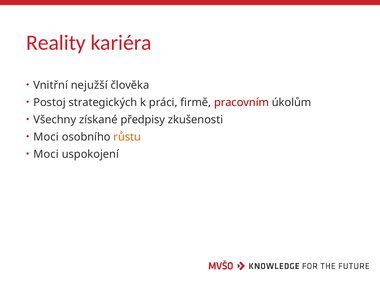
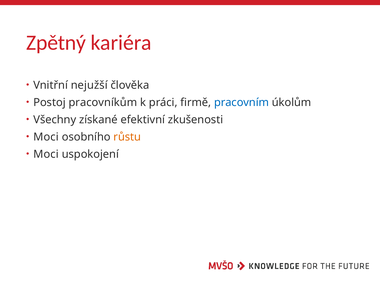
Reality: Reality -> Zpětný (56, 43)
strategických: strategických -> pracovníkům (103, 102)
pracovním colour: red -> blue (241, 102)
předpisy: předpisy -> efektivní (143, 120)
